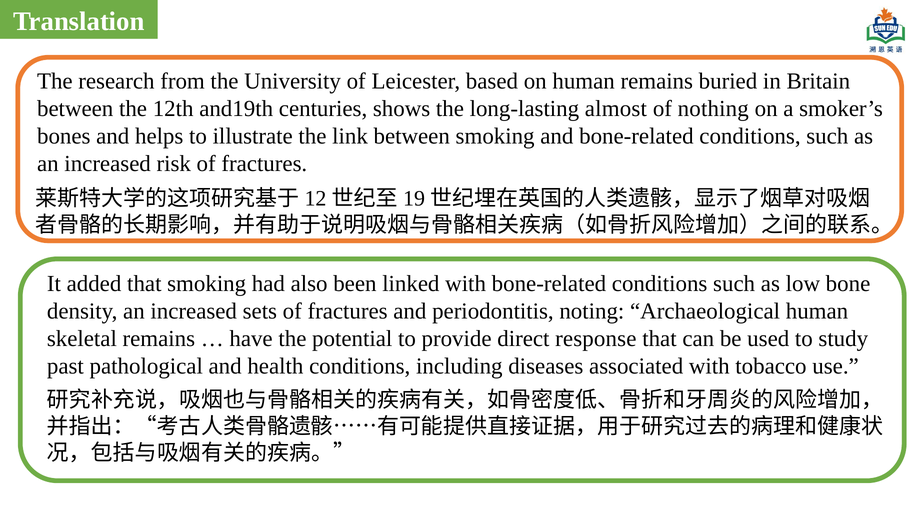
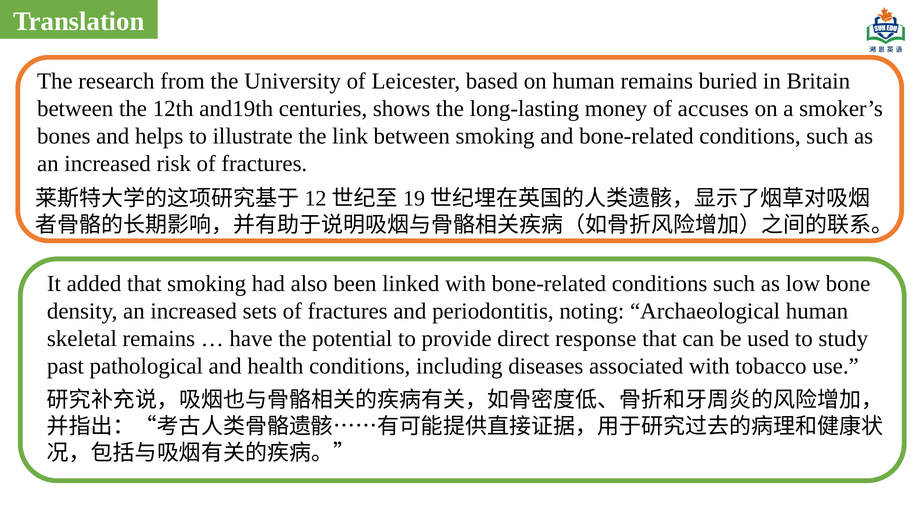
almost: almost -> money (616, 109)
nothing: nothing -> accuses (713, 109)
